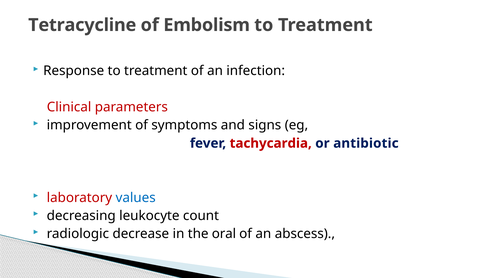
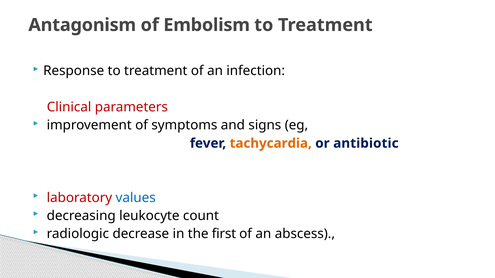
Tetracycline: Tetracycline -> Antagonism (82, 25)
tachycardia colour: red -> orange (271, 144)
oral: oral -> first (224, 234)
